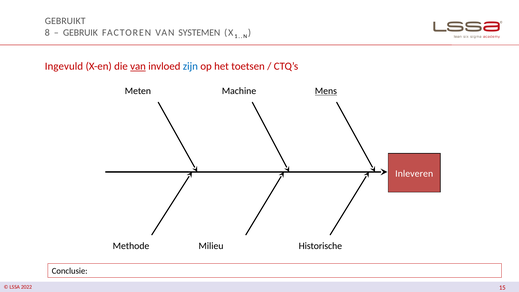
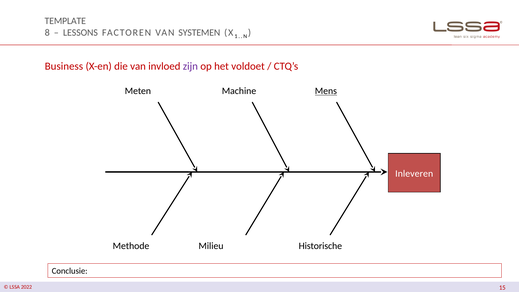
GEBRUIKT: GEBRUIKT -> TEMPLATE (65, 21)
GEBRUIK: GEBRUIK -> LESSONS (80, 33)
Ingevuld: Ingevuld -> Business (64, 66)
van underline: present -> none (138, 66)
zijn colour: blue -> purple (190, 66)
toetsen: toetsen -> voldoet (248, 66)
